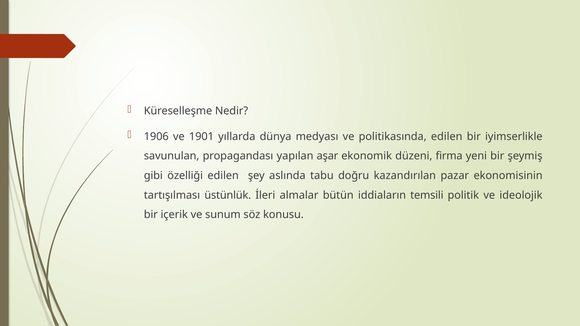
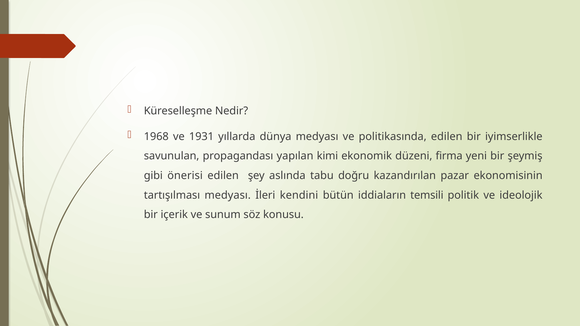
1906: 1906 -> 1968 (156, 137)
1901: 1901 -> 1931 (201, 137)
aşar: aşar -> kimi (327, 156)
özelliği: özelliği -> önerisi (185, 176)
tartışılması üstünlük: üstünlük -> medyası (228, 195)
almalar: almalar -> kendini (299, 195)
